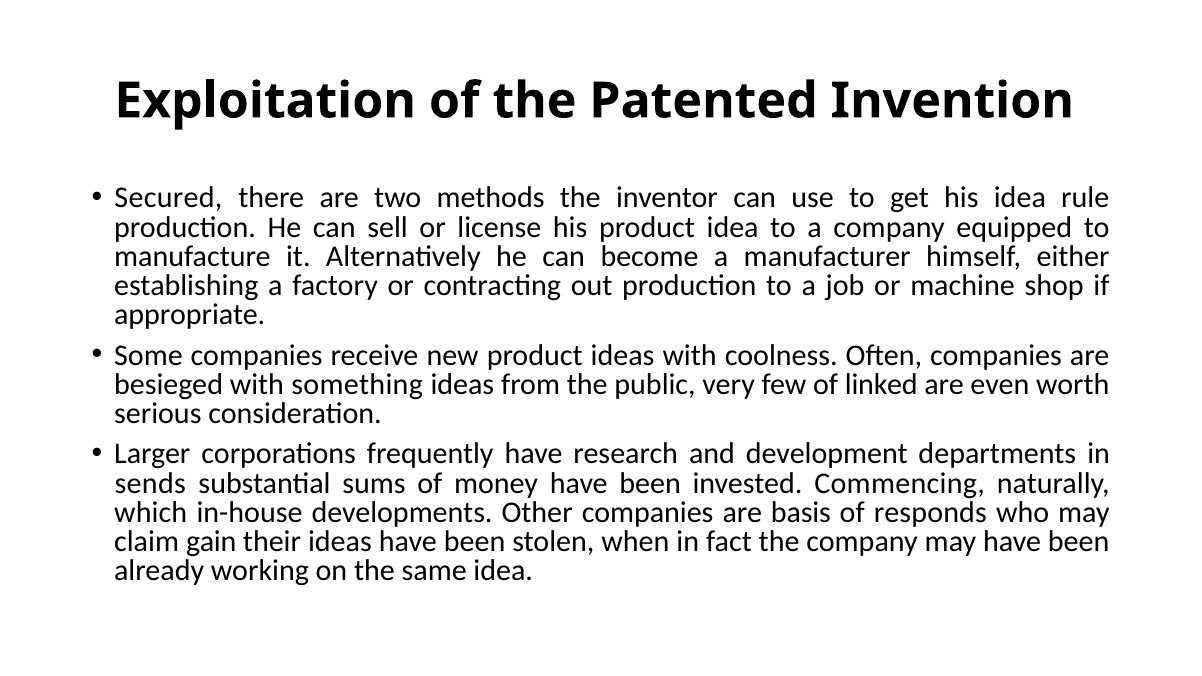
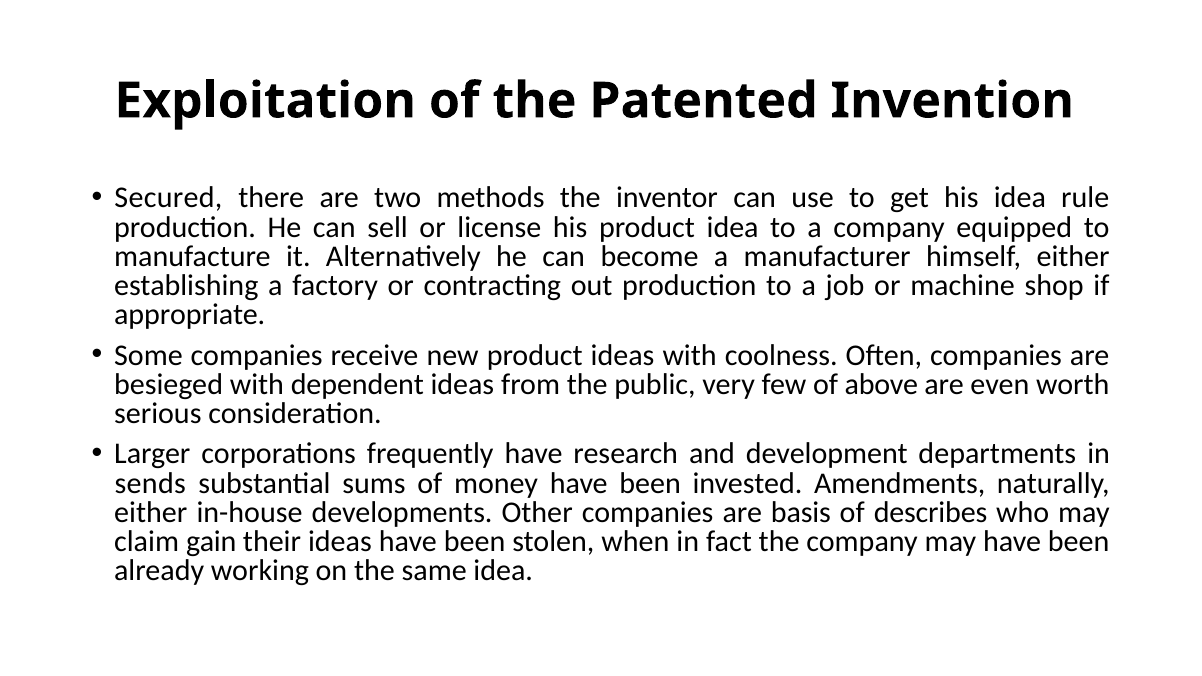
something: something -> dependent (357, 384)
linked: linked -> above (881, 384)
Commencing: Commencing -> Amendments (900, 483)
which: which -> either (151, 513)
responds: responds -> describes (931, 513)
